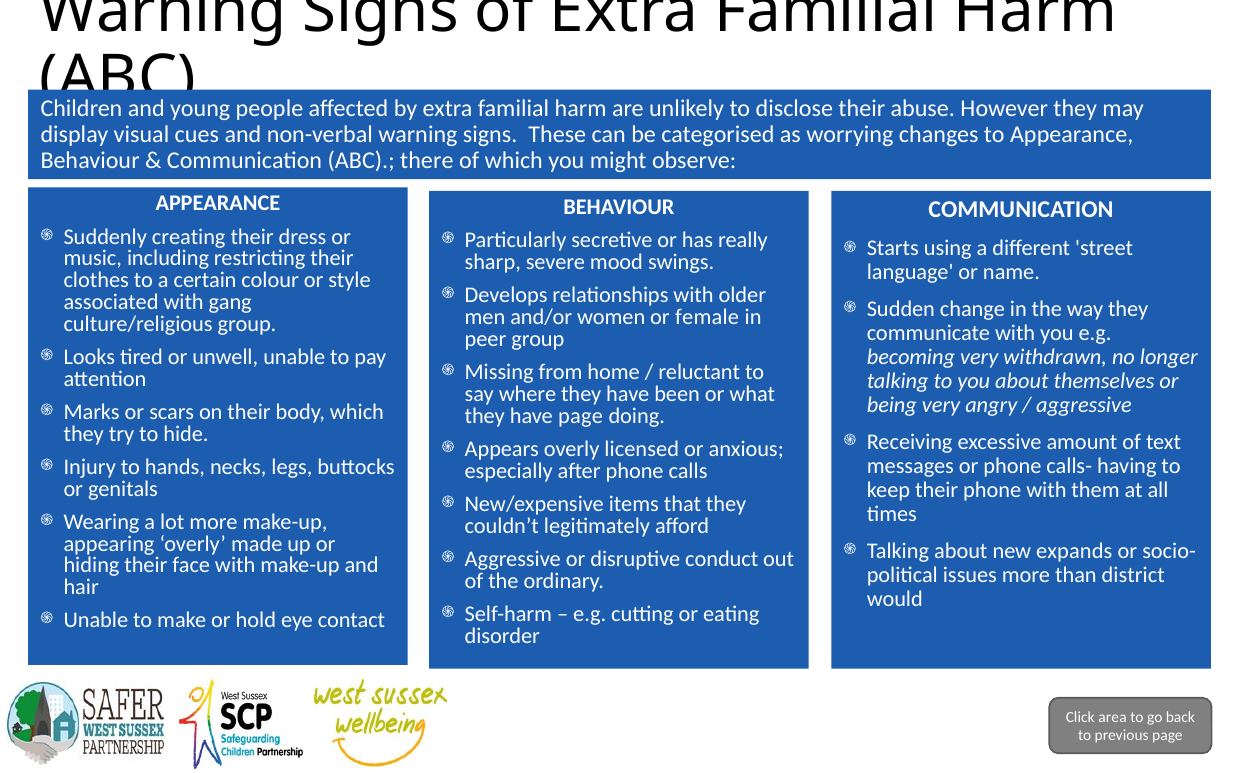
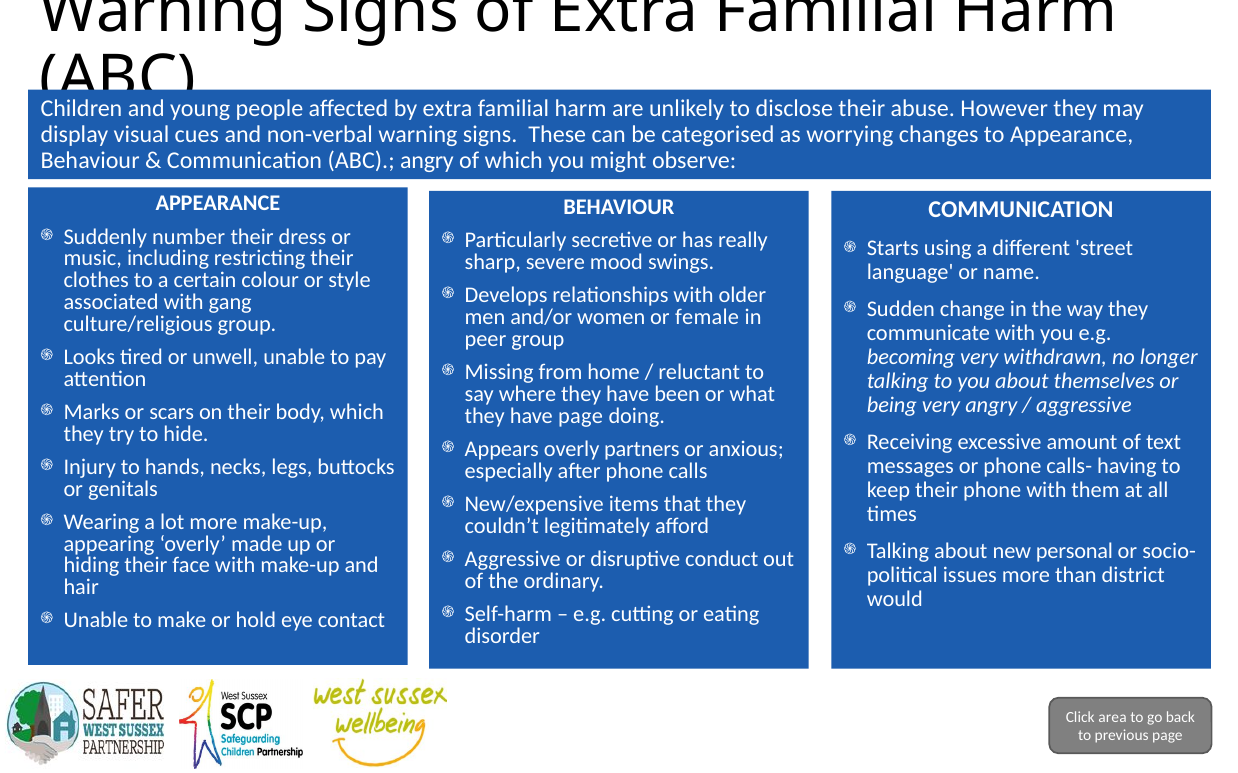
ABC there: there -> angry (427, 161)
creating: creating -> number (189, 237)
licensed: licensed -> partners (642, 449)
expands: expands -> personal (1074, 551)
